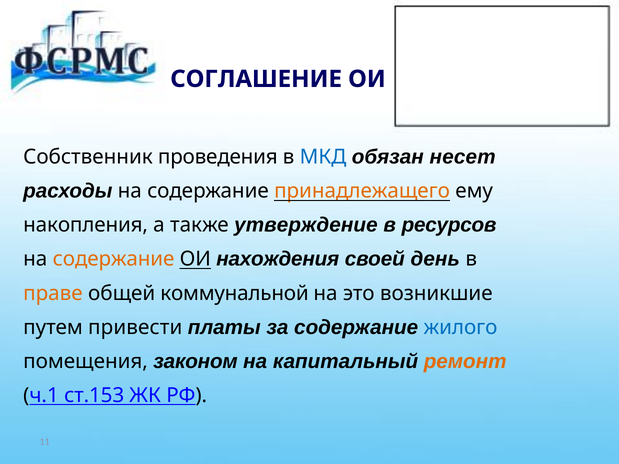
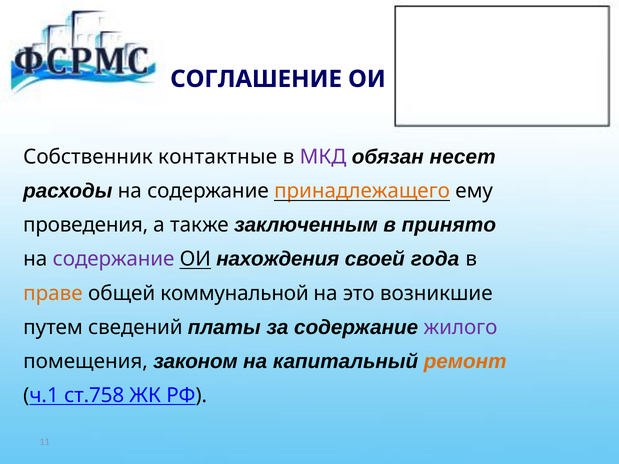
проведения: проведения -> контактные (218, 157)
МКД colour: blue -> purple (323, 157)
накопления: накопления -> проведения (86, 225)
утверждение: утверждение -> заключенным (306, 225)
ресурсов: ресурсов -> принято (449, 225)
содержание colour: orange -> purple (114, 259)
день: день -> года (435, 259)
привести: привести -> сведений (135, 327)
жилого colour: blue -> purple (461, 327)
ст.153: ст.153 -> ст.758 (94, 395)
